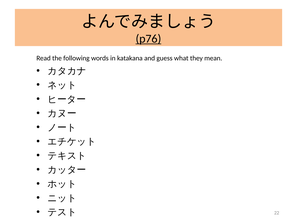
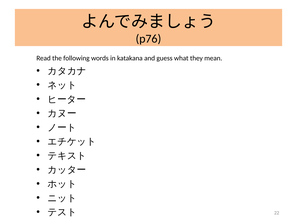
p76 underline: present -> none (148, 39)
